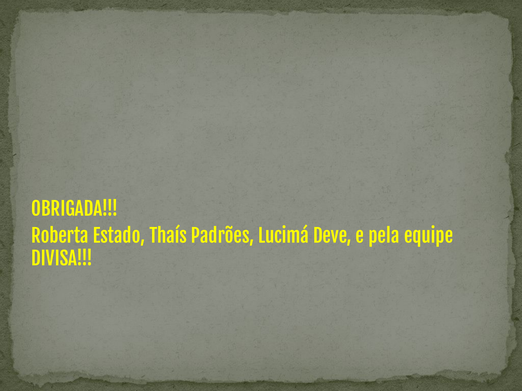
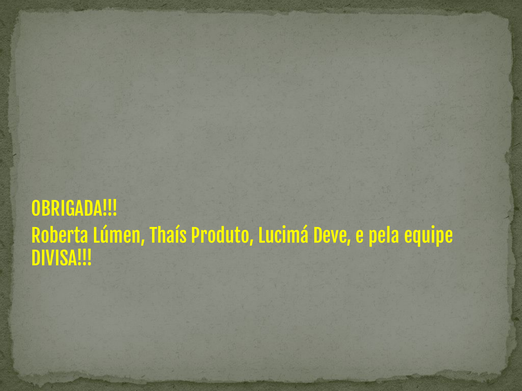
Estado: Estado -> Lúmen (119, 237)
Padrões: Padrões -> Produto (223, 237)
